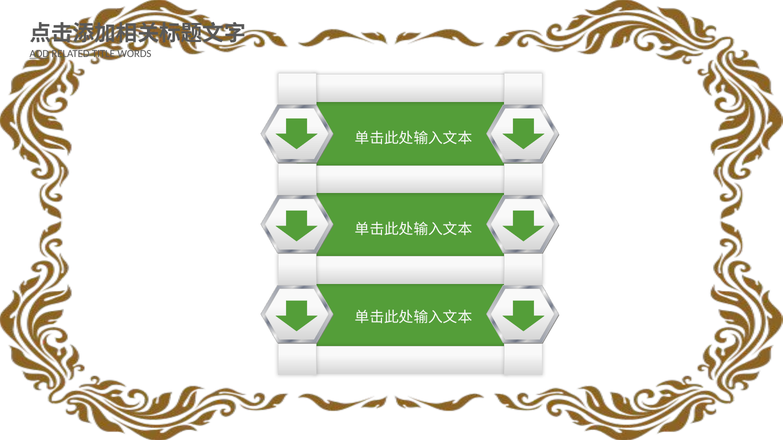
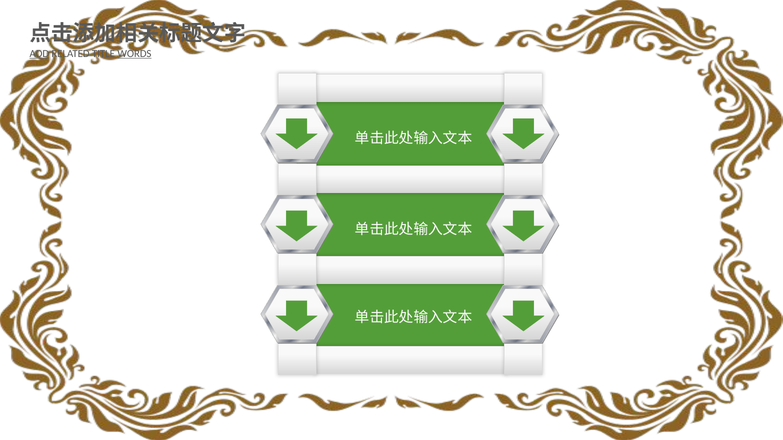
WORDS underline: none -> present (134, 54)
